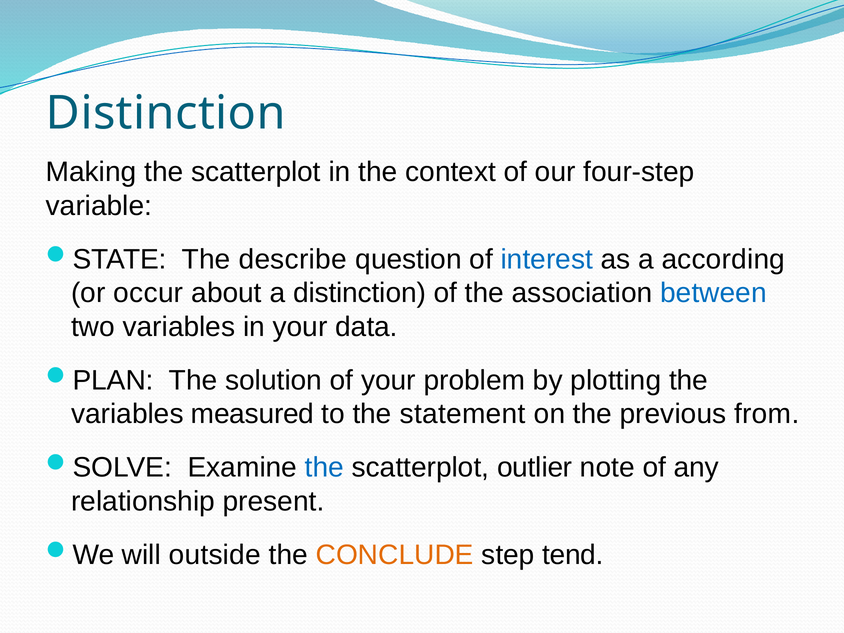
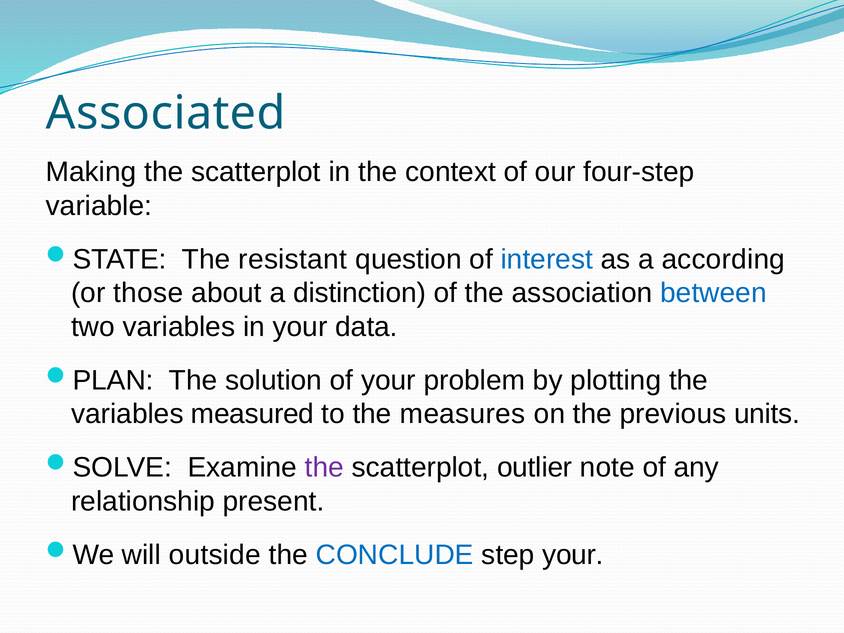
Distinction: Distinction -> Associated (166, 114)
describe: describe -> resistant (293, 259)
occur: occur -> those (148, 293)
statement: statement -> measures (463, 414)
from: from -> units (767, 414)
the colour: blue -> purple (324, 468)
CONCLUDE colour: orange -> blue (395, 555)
step tend: tend -> your (573, 555)
